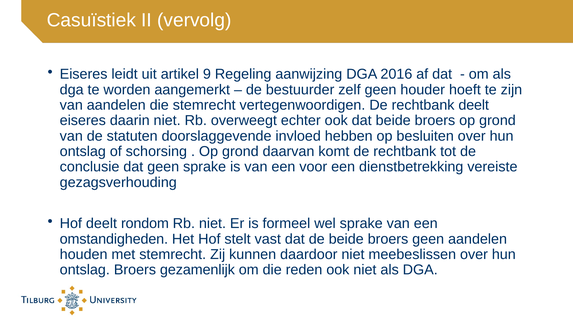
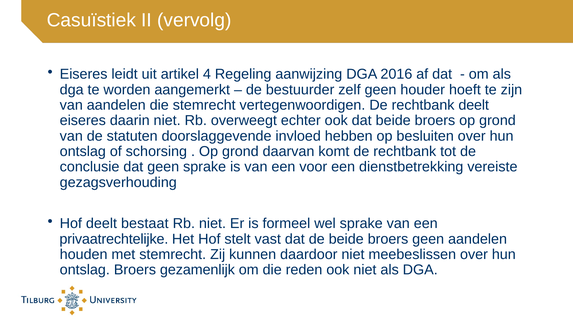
9: 9 -> 4 (207, 74)
rondom: rondom -> bestaat (145, 224)
omstandigheden: omstandigheden -> privaatrechtelijke (114, 239)
